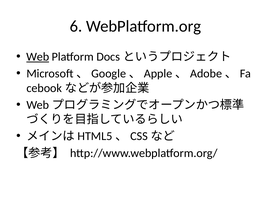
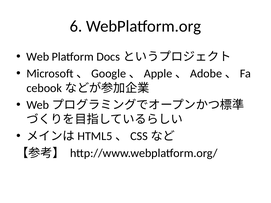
Web underline: present -> none (38, 57)
